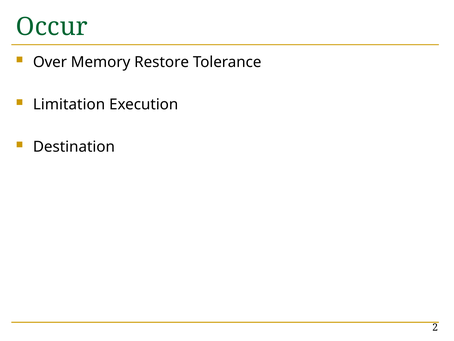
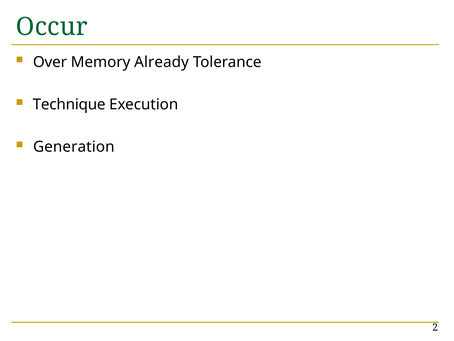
Restore: Restore -> Already (162, 62)
Limitation: Limitation -> Technique (69, 104)
Destination: Destination -> Generation (74, 147)
